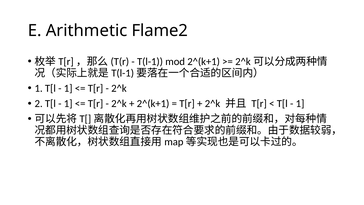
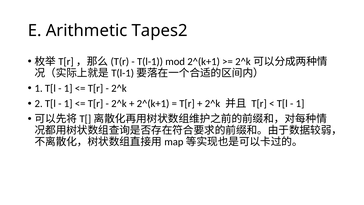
Flame2: Flame2 -> Tapes2 (160, 31)
